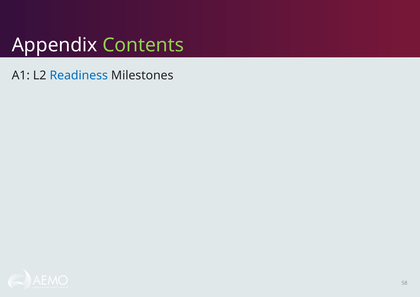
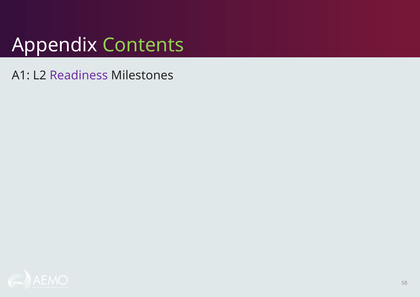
Readiness colour: blue -> purple (79, 75)
